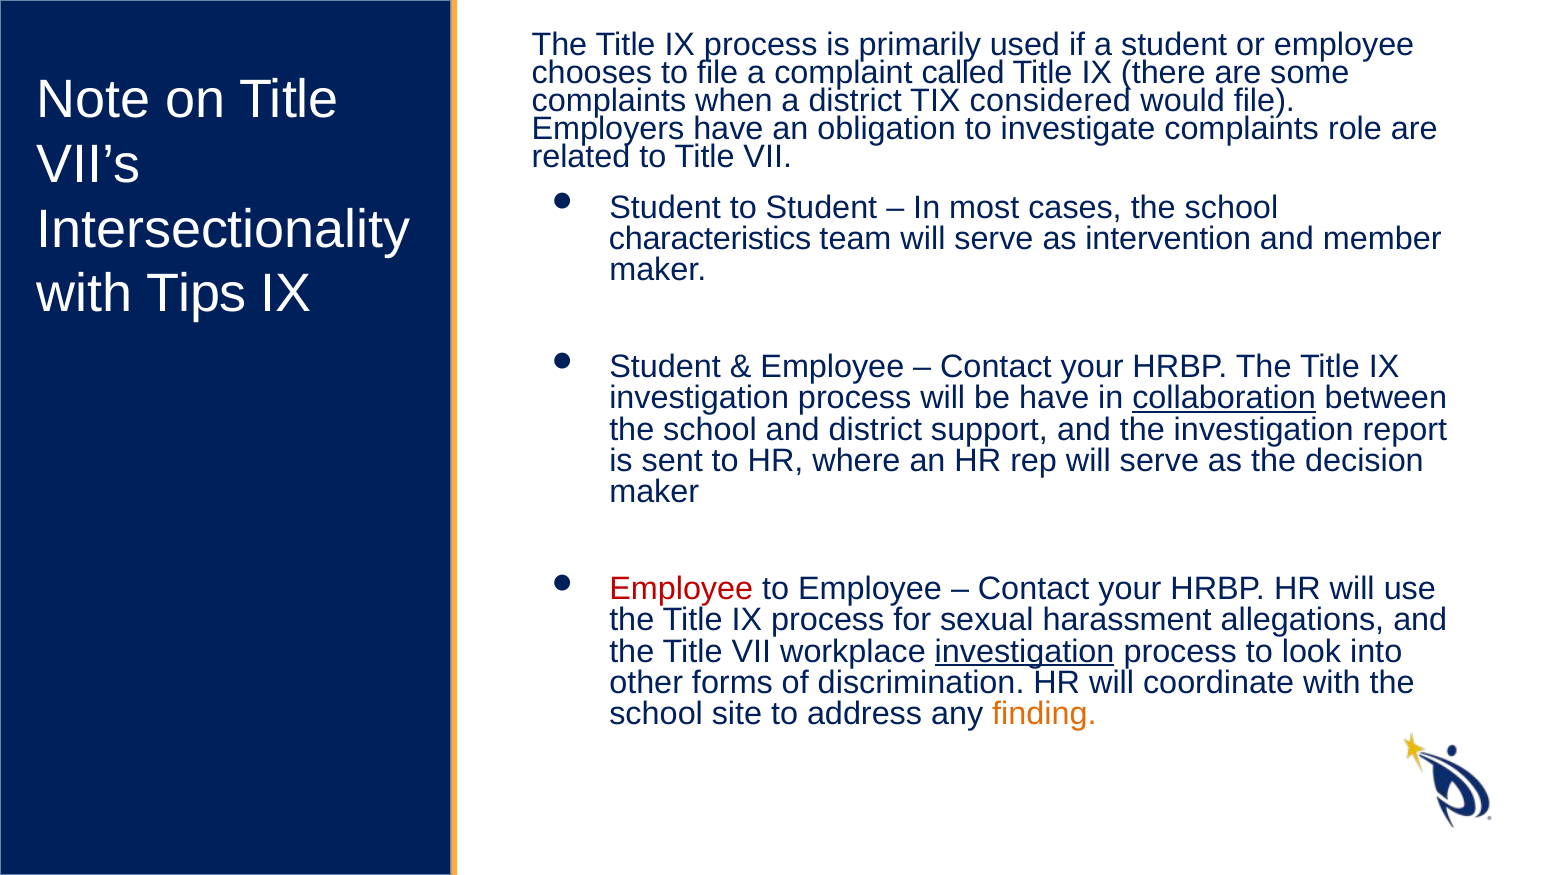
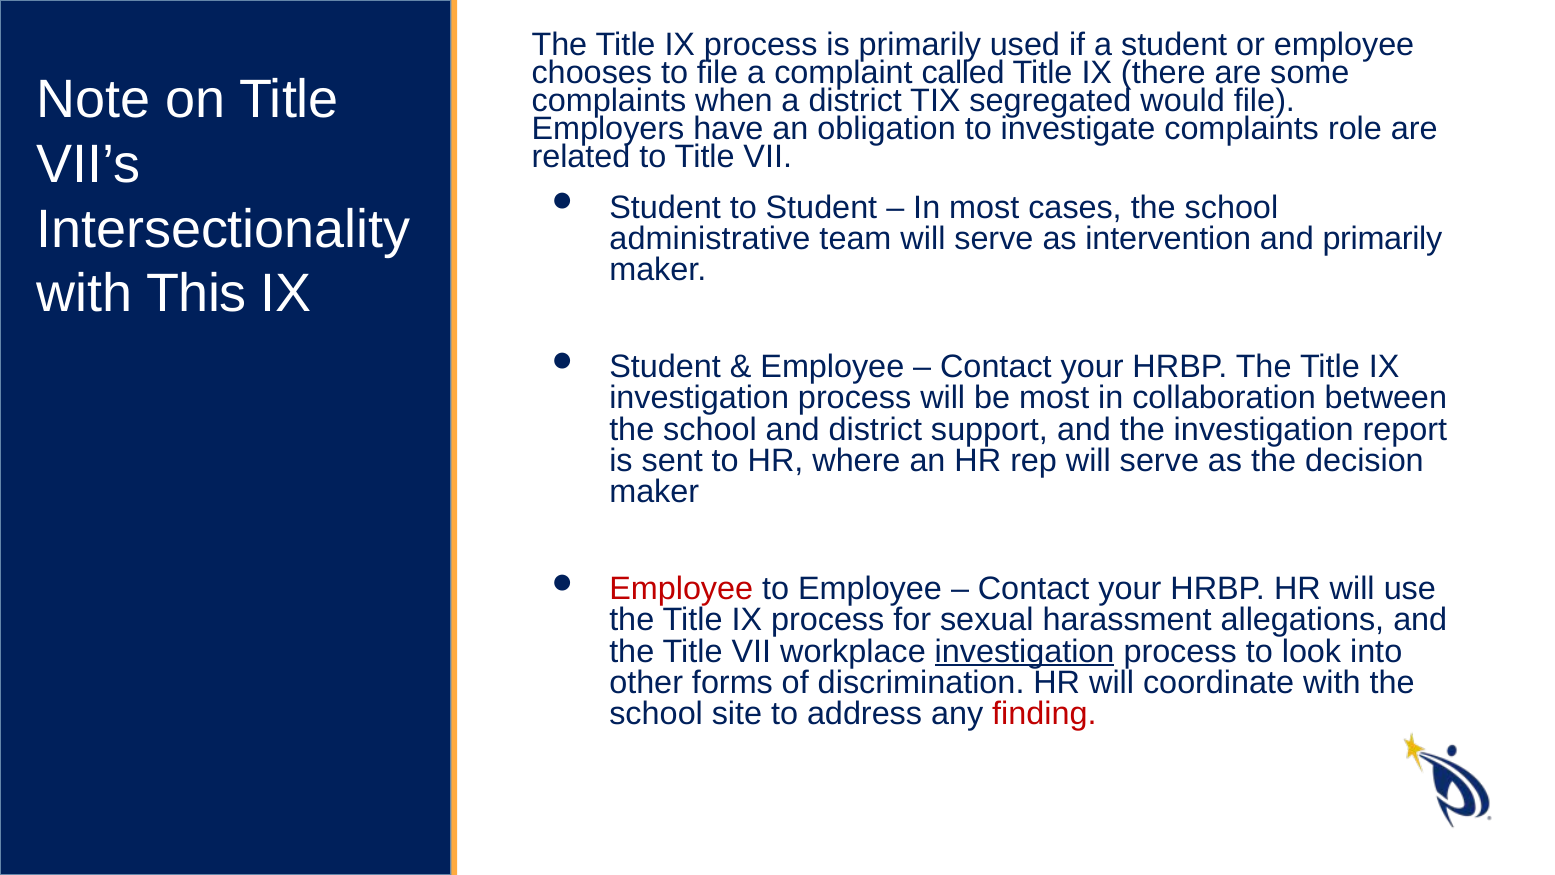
considered: considered -> segregated (1050, 101)
characteristics: characteristics -> administrative (710, 238)
and member: member -> primarily (1382, 238)
Tips: Tips -> This (196, 294)
be have: have -> most (1054, 398)
collaboration underline: present -> none (1224, 398)
finding colour: orange -> red (1044, 713)
